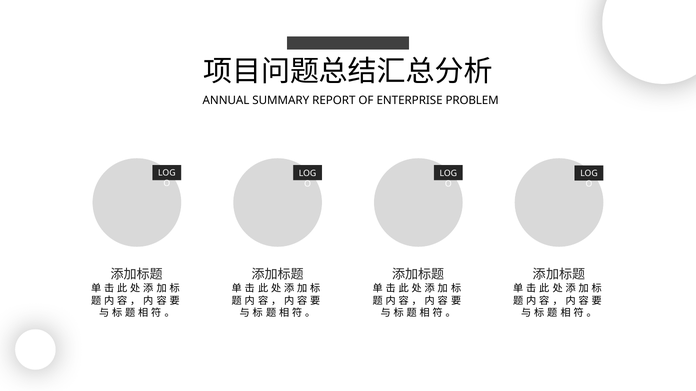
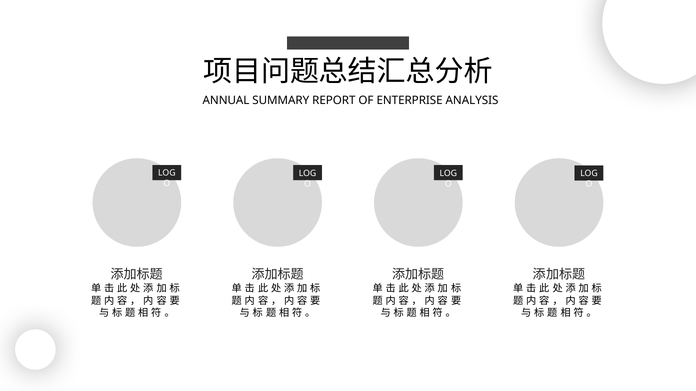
PROBLEM: PROBLEM -> ANALYSIS (472, 100)
